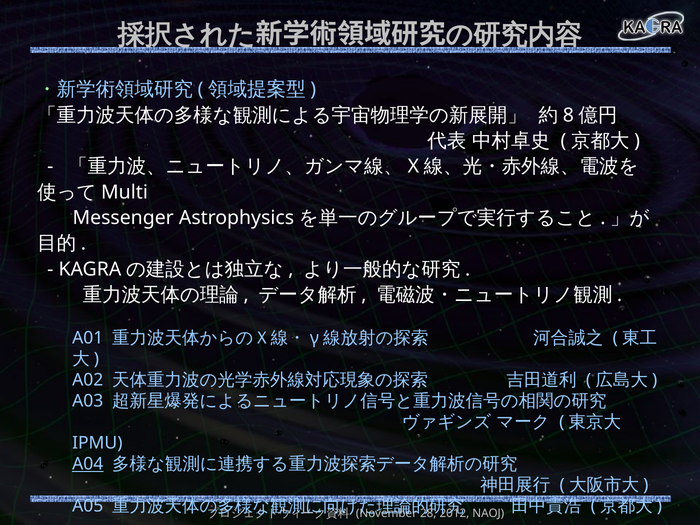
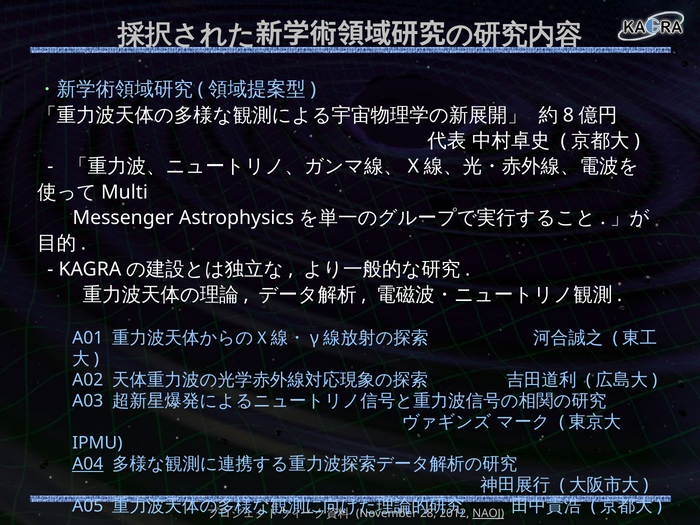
NAOJ underline: none -> present (488, 513)
